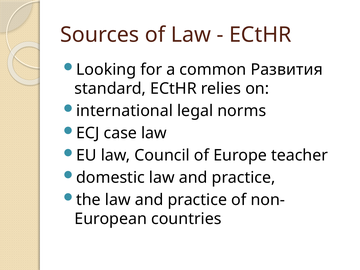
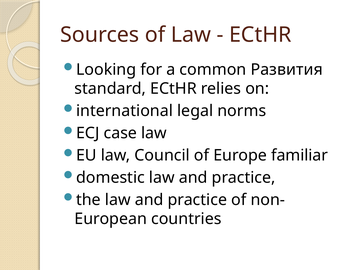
teacher: teacher -> familiar (300, 155)
